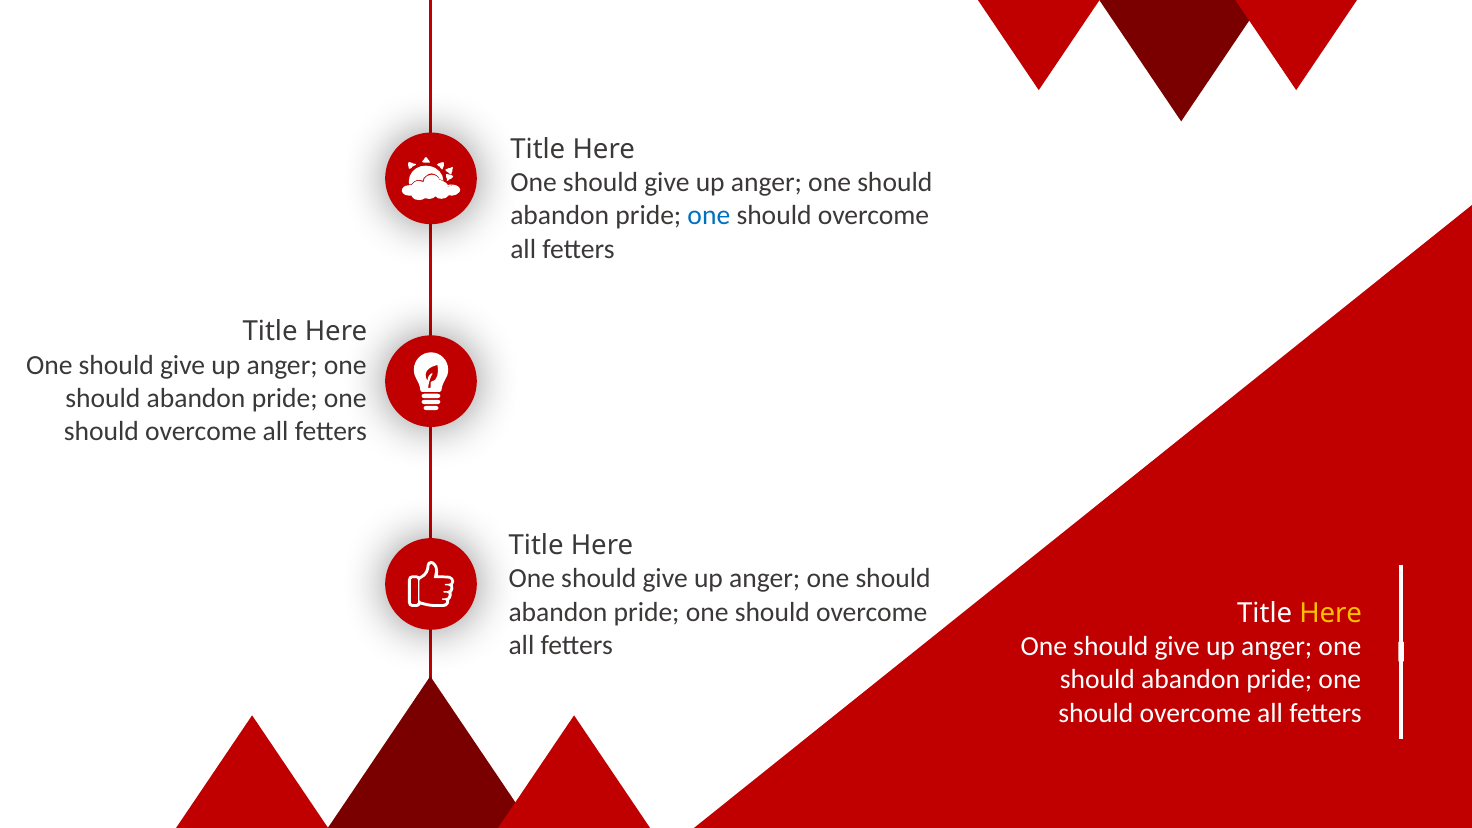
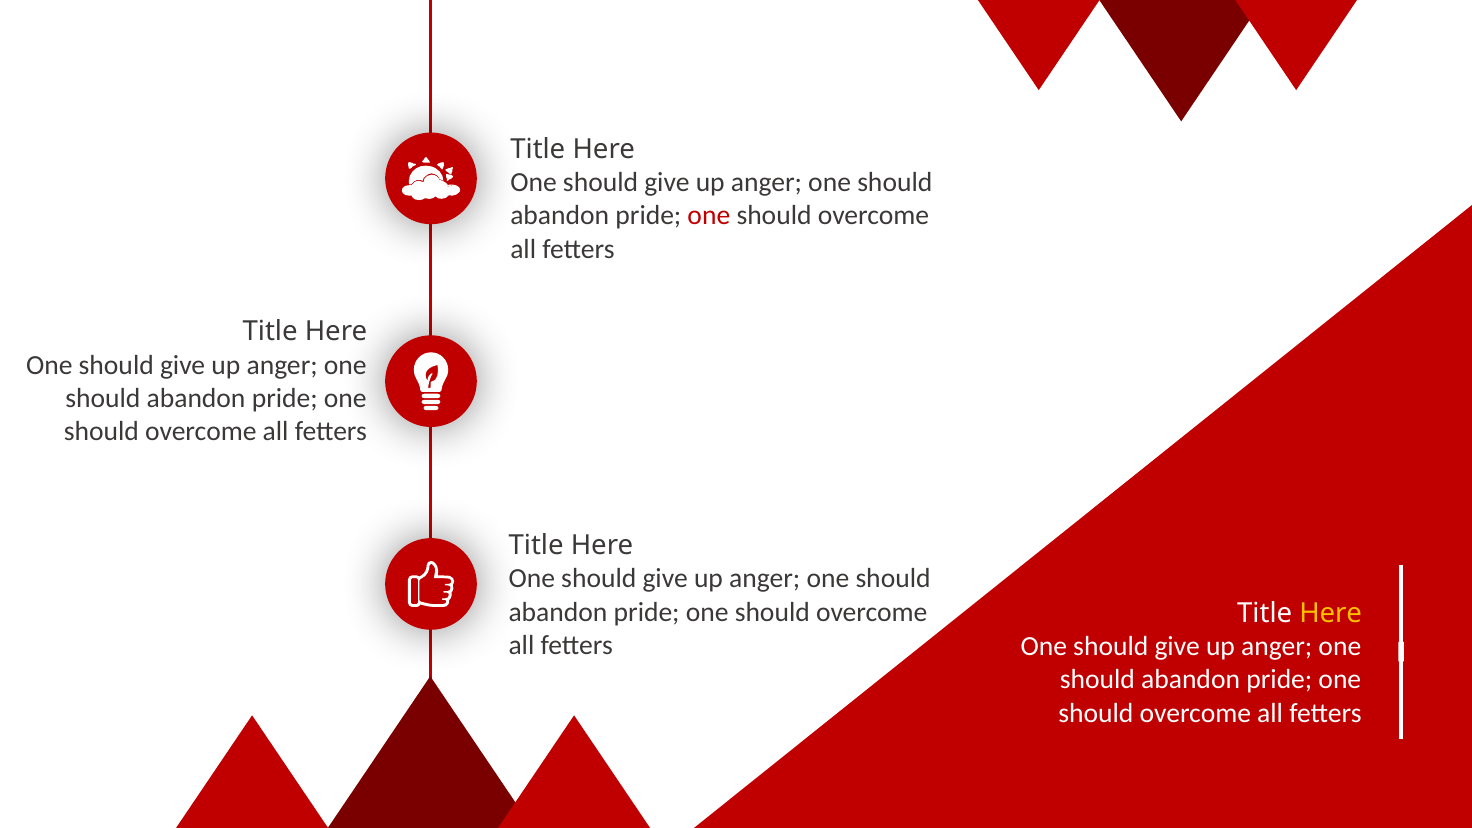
one colour: blue -> red (709, 216)
